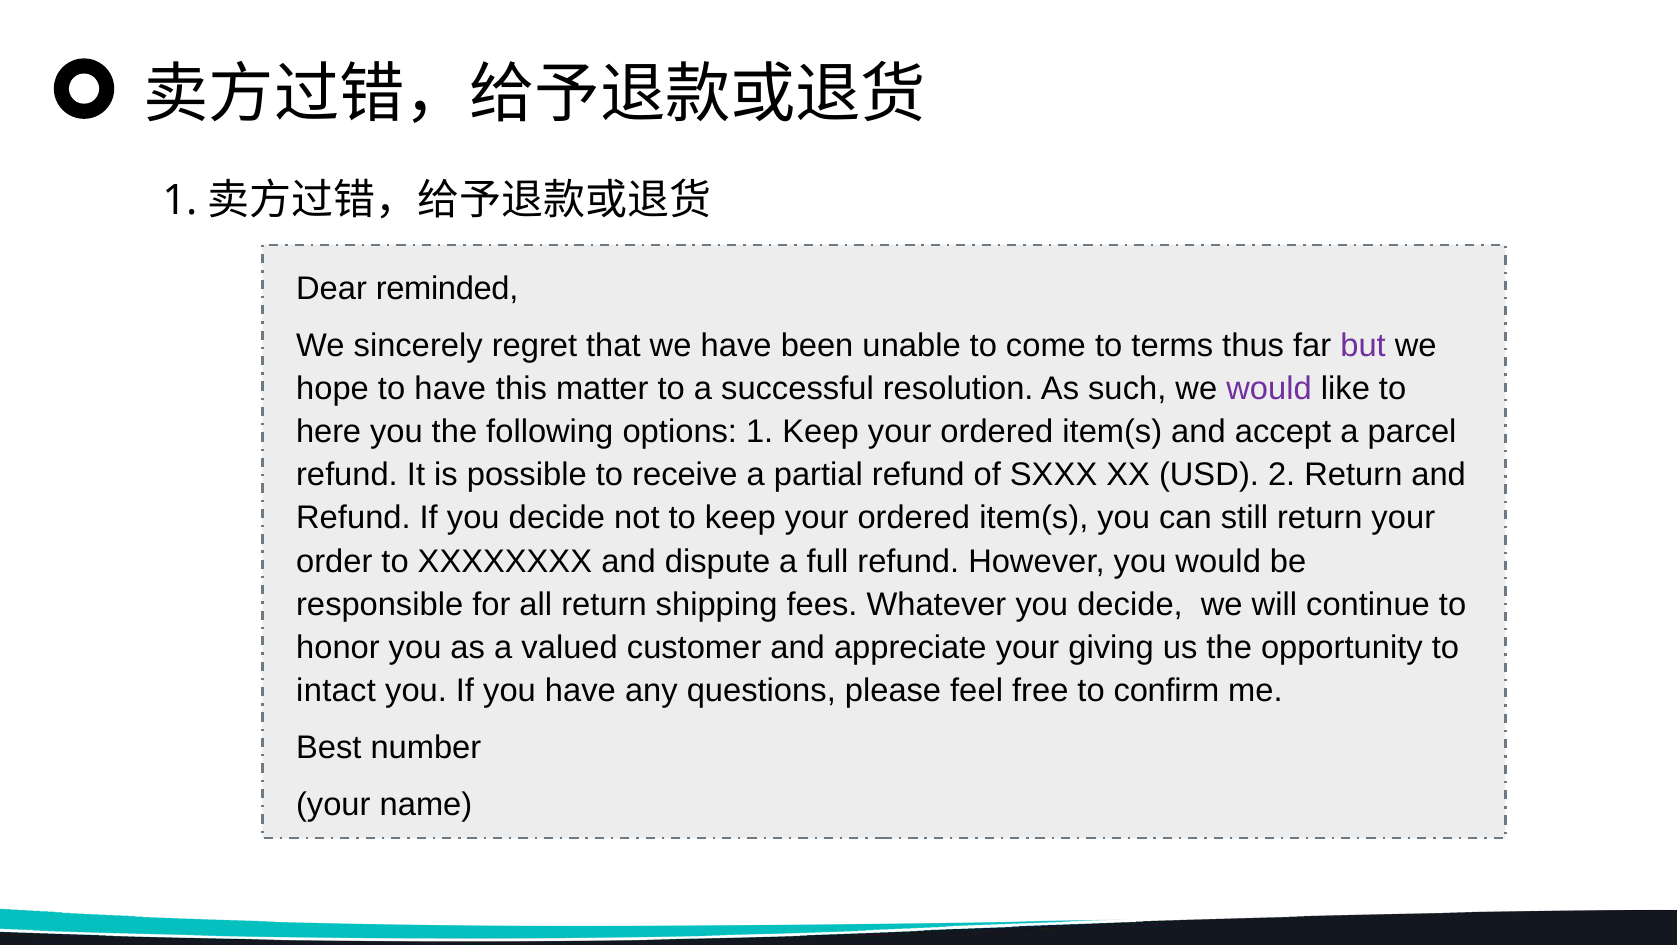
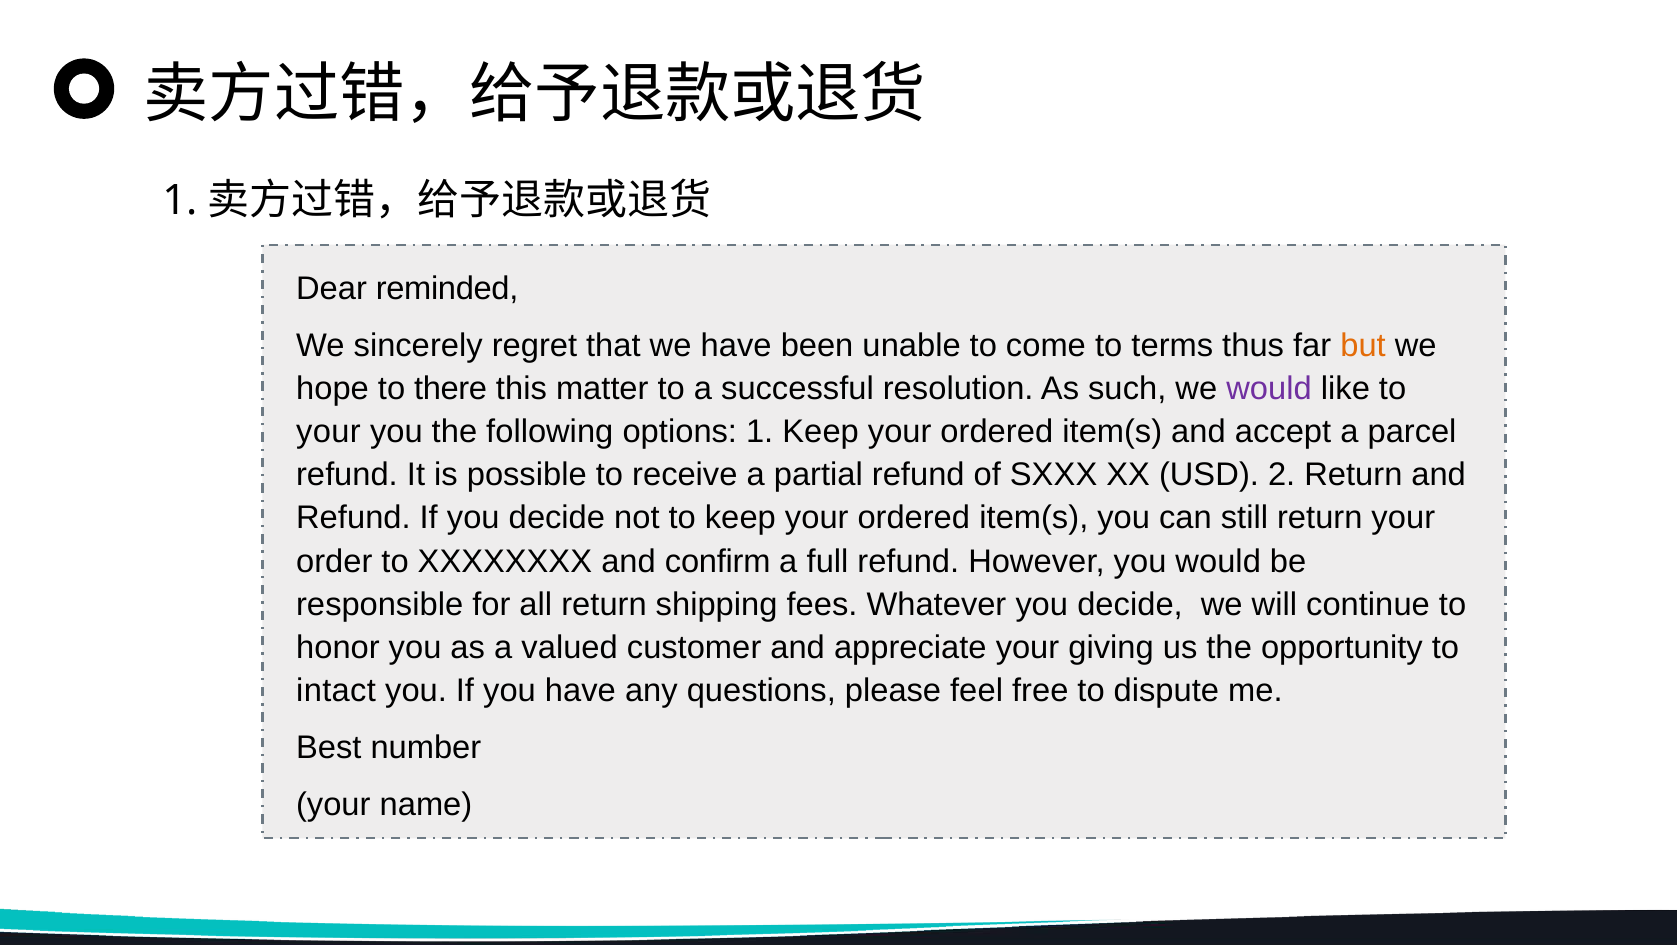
but colour: purple -> orange (1363, 345)
to have: have -> there (451, 389)
here: here -> your (328, 432)
dispute: dispute -> confirm (718, 561)
confirm: confirm -> dispute (1166, 690)
